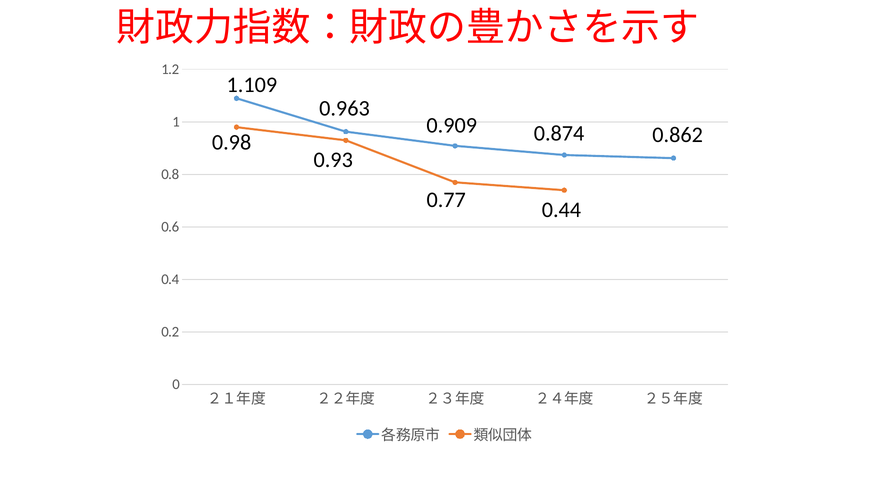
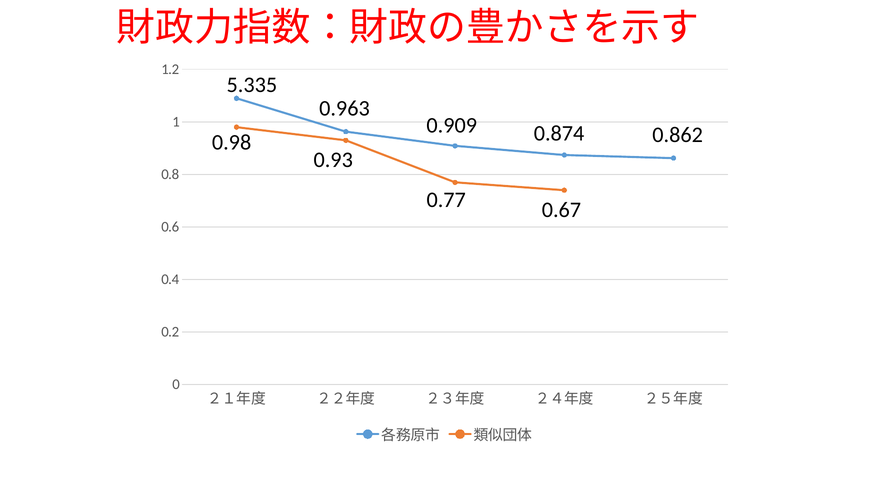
1.109: 1.109 -> 5.335 (252, 85)
0.44: 0.44 -> 0.67 (561, 210)
